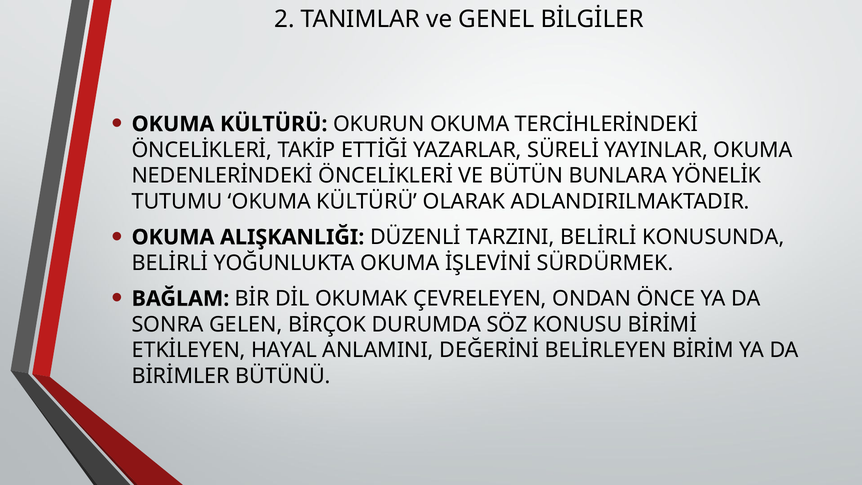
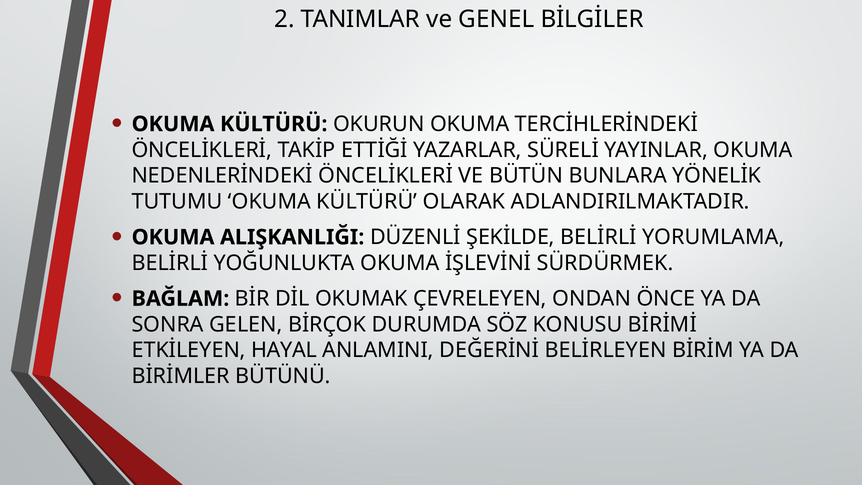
TARZINI: TARZINI -> ŞEKİLDE (511, 237)
KONUSUNDA: KONUSUNDA -> YORUMLAMA (713, 237)
